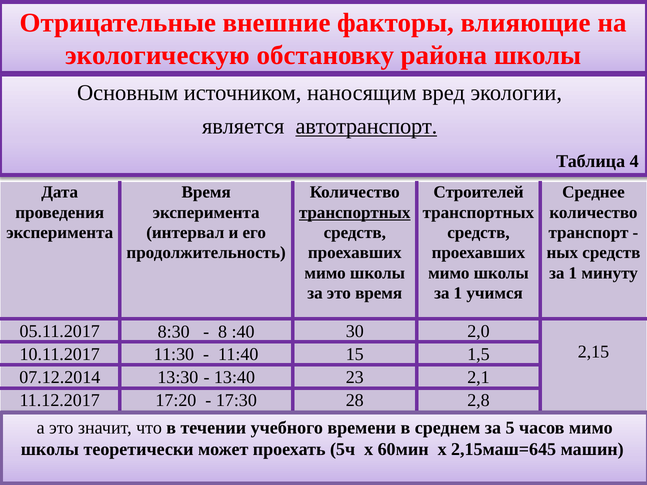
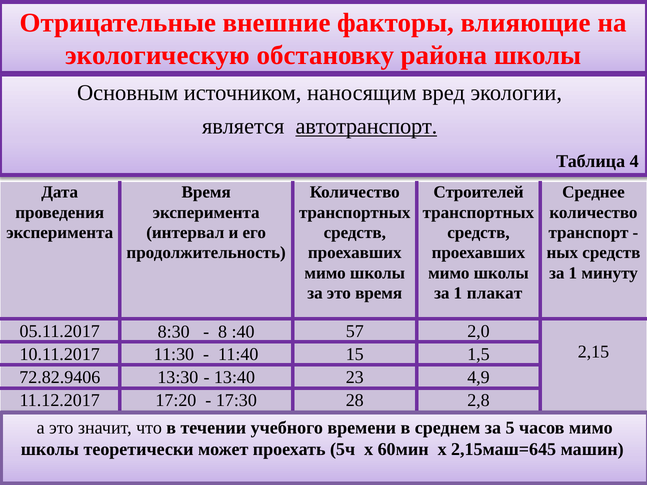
транспортных underline: present -> none (355, 213)
учимся: учимся -> плакат (495, 293)
30: 30 -> 57 (355, 331)
07.12.2014: 07.12.2014 -> 72.82.9406 (60, 378)
2,1: 2,1 -> 4,9 (478, 378)
